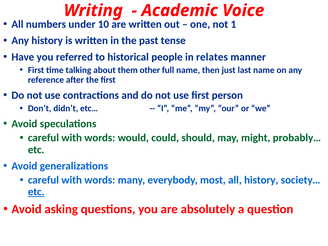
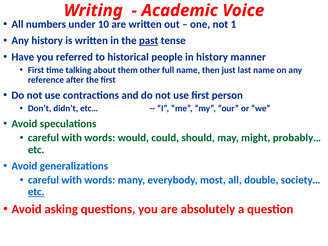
past underline: none -> present (149, 41)
in relates: relates -> history (212, 57)
all history: history -> double (261, 180)
